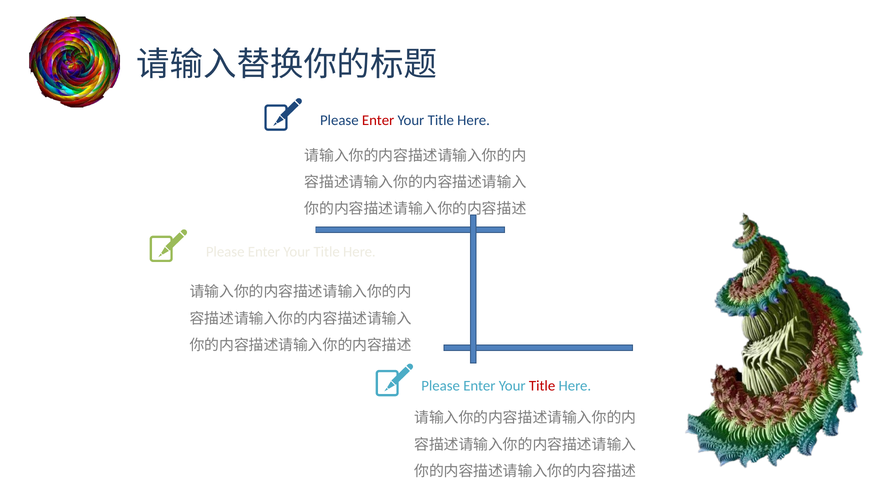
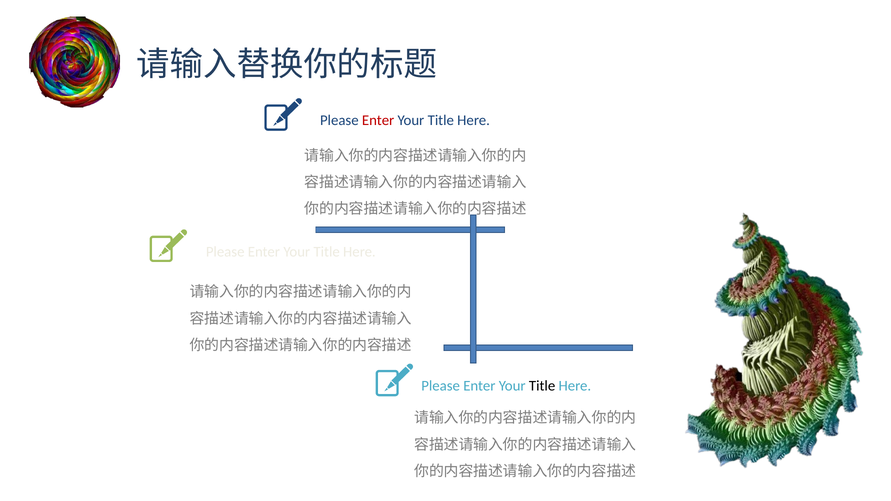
Title colour: red -> black (542, 386)
